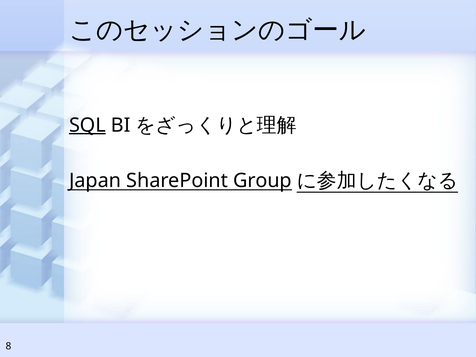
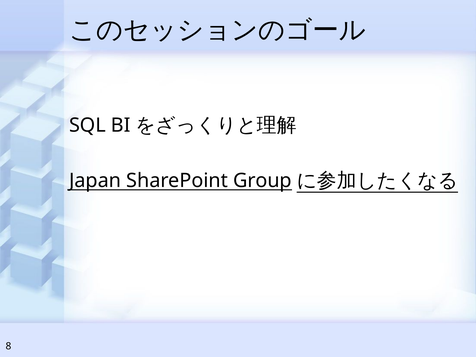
SQL underline: present -> none (87, 125)
